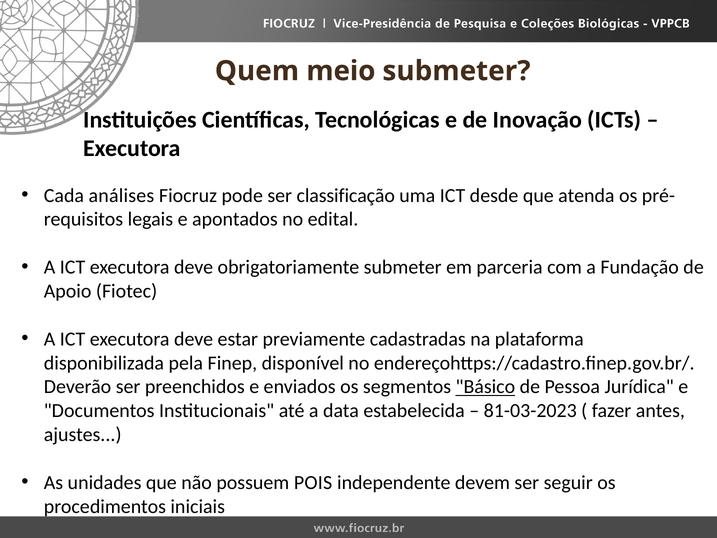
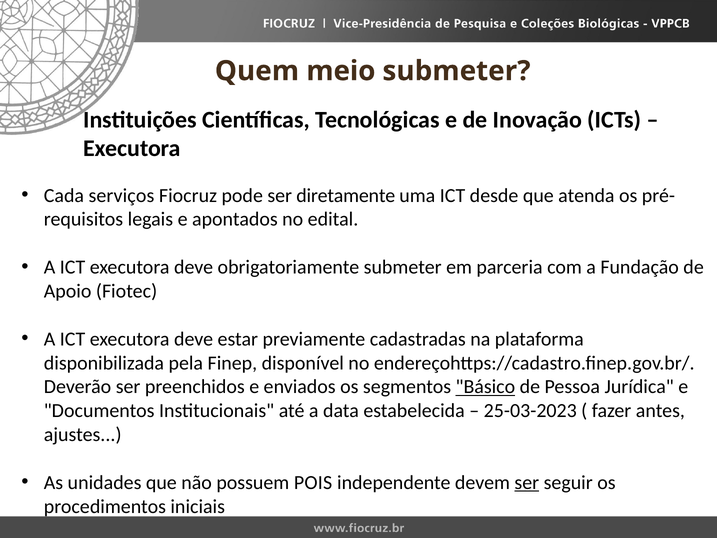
análises: análises -> serviços (121, 195)
classificação: classificação -> diretamente (346, 195)
81-03-2023: 81-03-2023 -> 25-03-2023 (530, 411)
ser underline: none -> present (527, 482)
